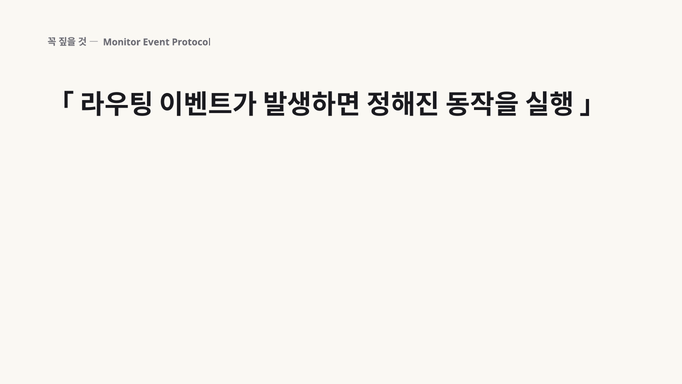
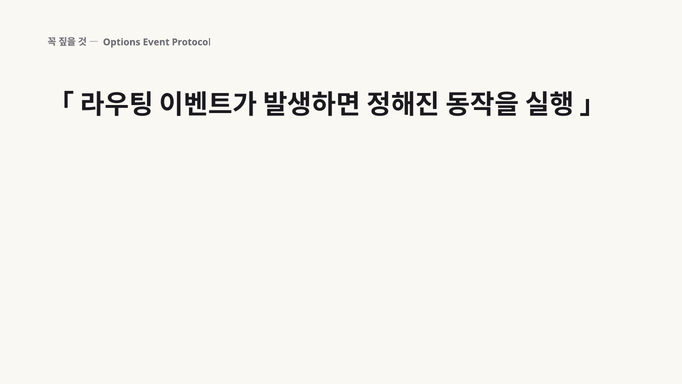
Monitor: Monitor -> Options (122, 42)
